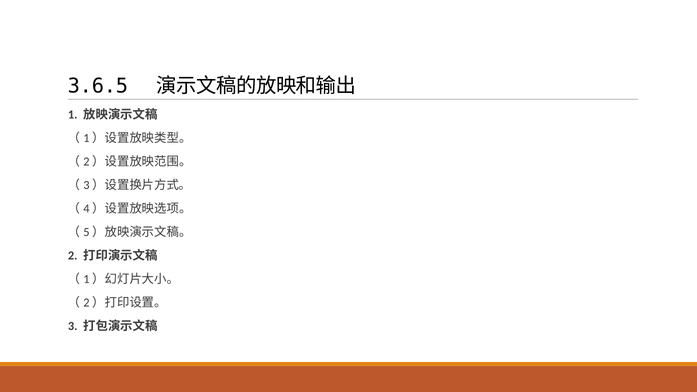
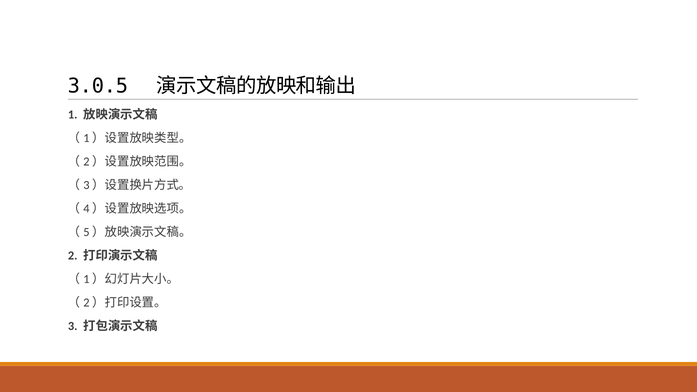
3.6.5: 3.6.5 -> 3.0.5 (98, 86)
